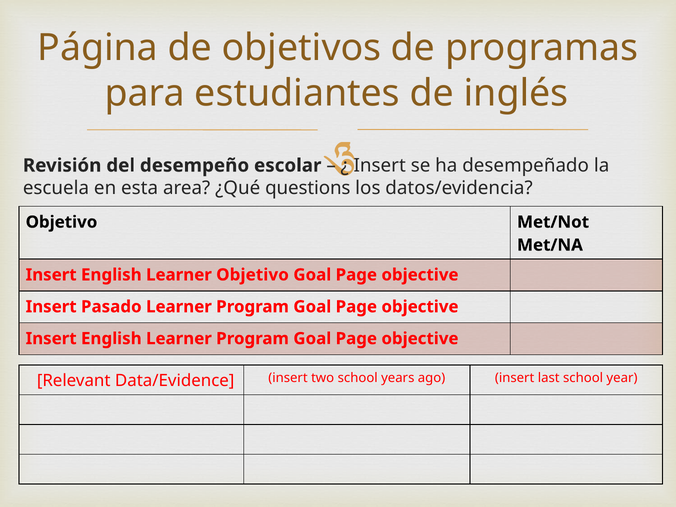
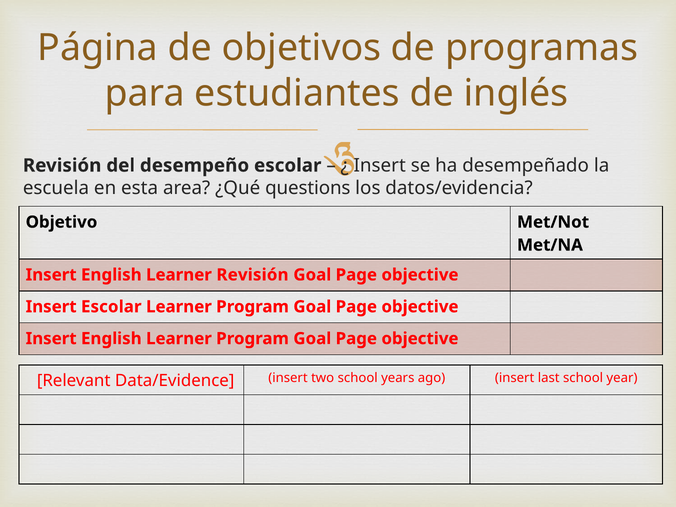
Learner Objetivo: Objetivo -> Revisión (252, 275)
Insert Pasado: Pasado -> Escolar (111, 307)
